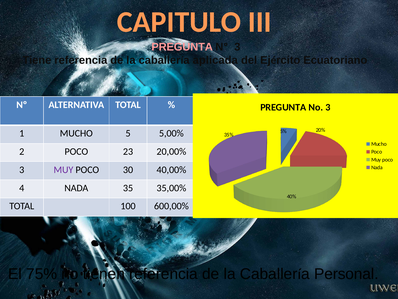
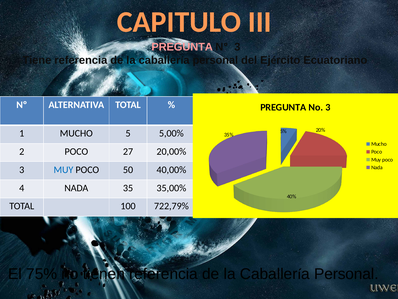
aplicada: aplicada -> personal (215, 60)
23: 23 -> 27 (128, 151)
MUY colour: purple -> blue (63, 170)
30: 30 -> 50 (128, 170)
600,00%: 600,00% -> 722,79% (171, 206)
